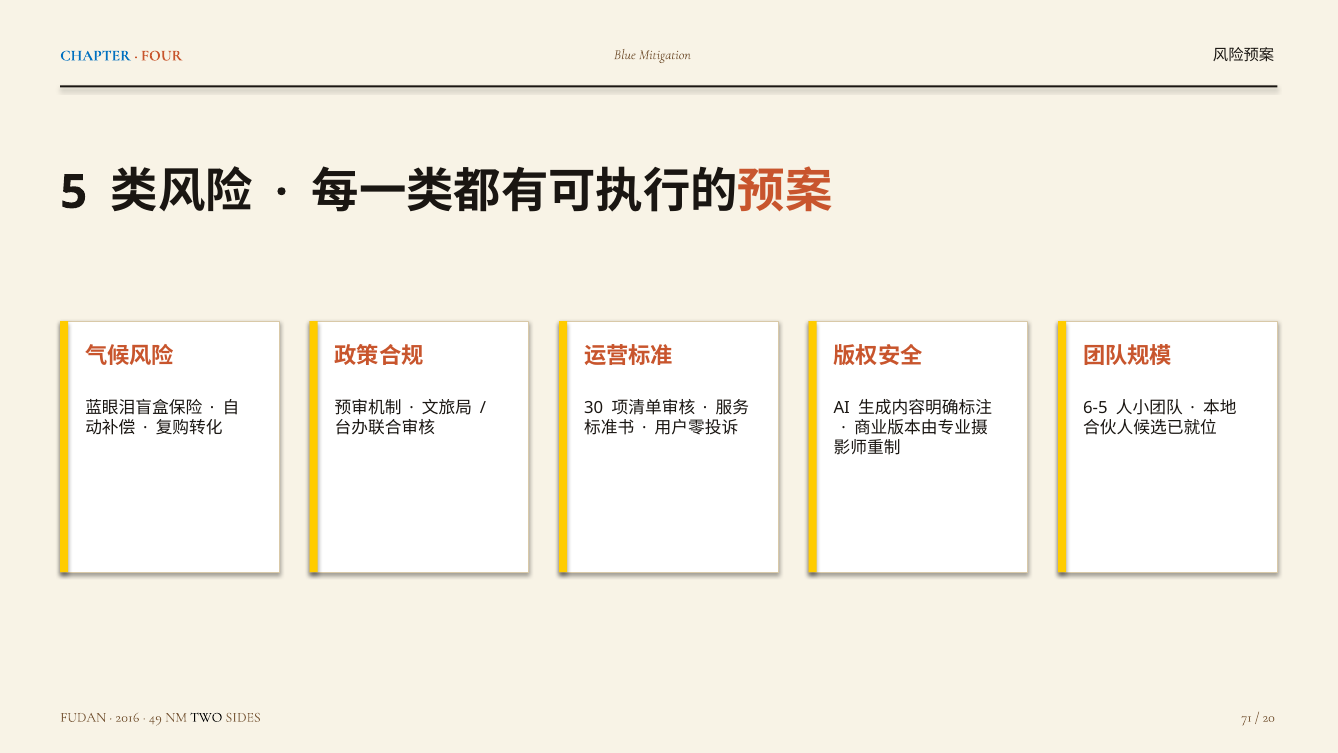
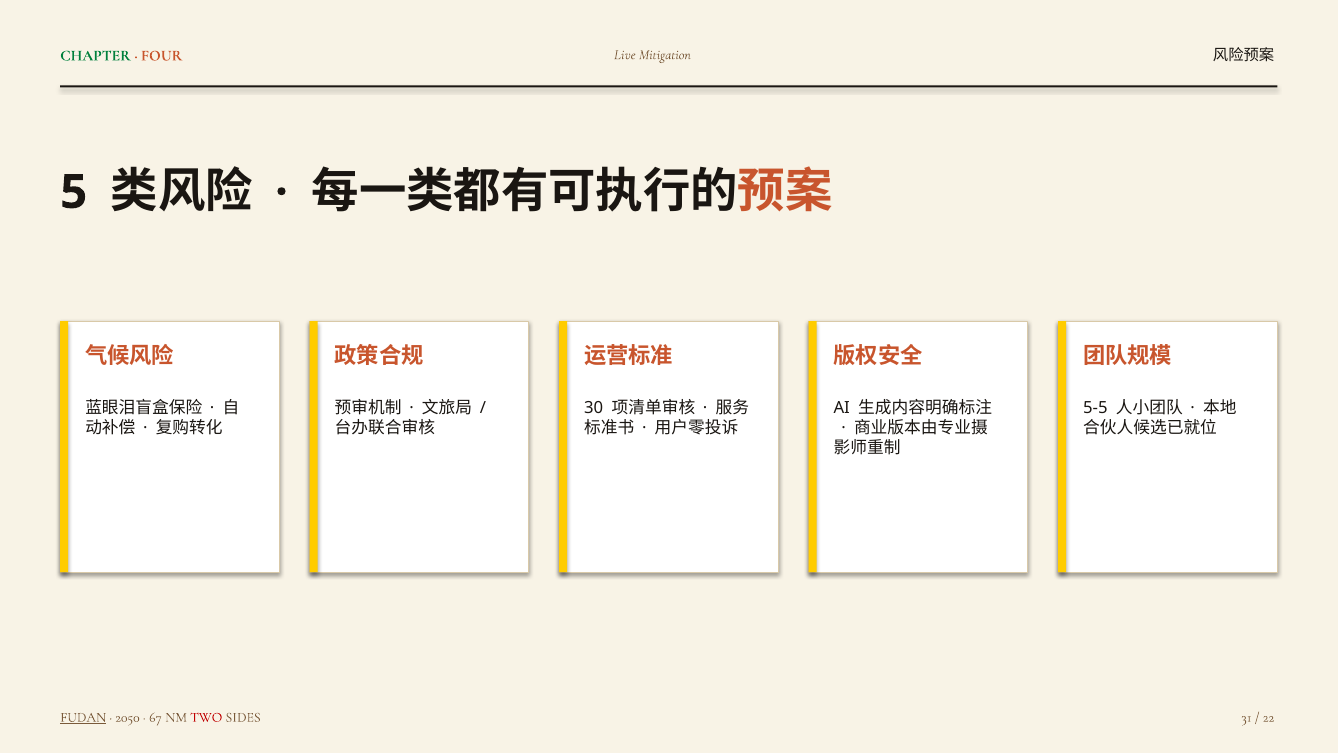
CHAPTER colour: blue -> green (96, 55)
Blue: Blue -> Live (625, 54)
6-5: 6-5 -> 5-5 (1095, 408)
FUDAN underline: none -> present (83, 717)
2016: 2016 -> 2050 (128, 717)
49: 49 -> 67 (155, 717)
TWO colour: black -> red (206, 717)
71: 71 -> 31 (1246, 717)
20: 20 -> 22 (1269, 717)
